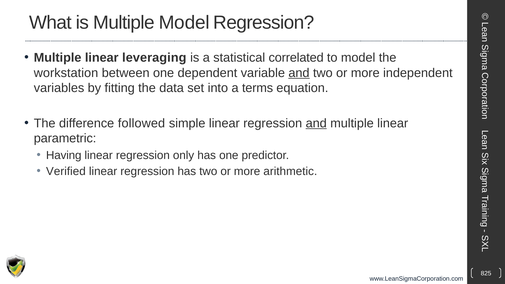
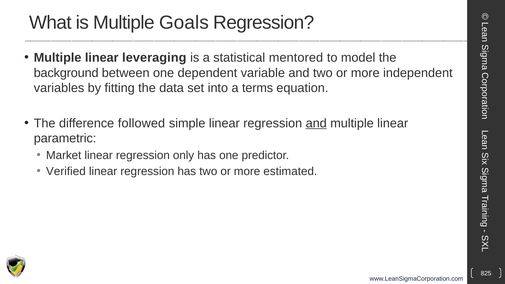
Multiple Model: Model -> Goals (184, 22)
correlated: correlated -> mentored (296, 58)
workstation: workstation -> background (66, 73)
and underline: present -> none (299, 73)
Having: Having -> Market (64, 155)
arithmetic: arithmetic -> estimated (290, 171)
